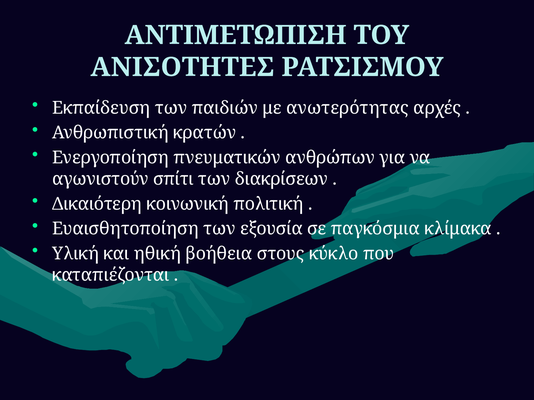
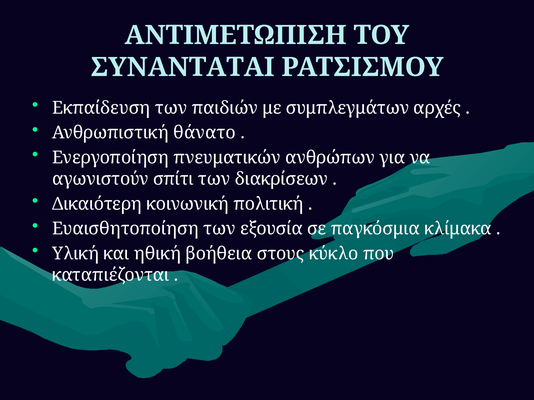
ΑΝΙΣΟΤΗΤΕΣ: ΑΝΙΣΟΤΗΤΕΣ -> ΣΥΝΑΝΤΑΤΑΙ (182, 67)
ανωτερότητας: ανωτερότητας -> συμπλεγμάτων (348, 108)
κρατών: κρατών -> θάνατο (205, 133)
